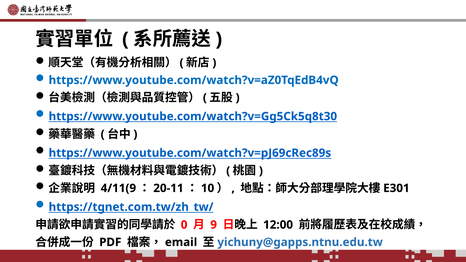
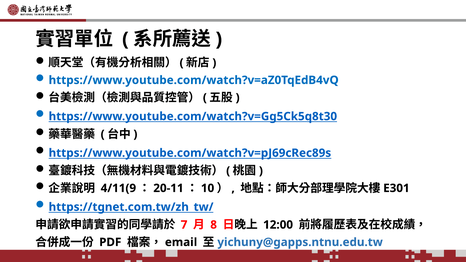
0: 0 -> 7 (184, 225)
9: 9 -> 8 (214, 225)
